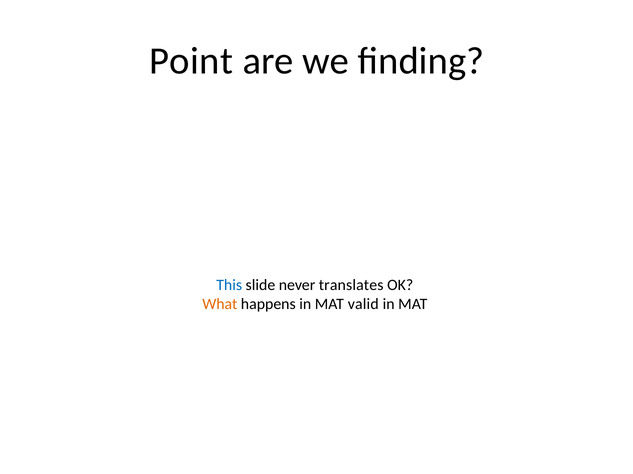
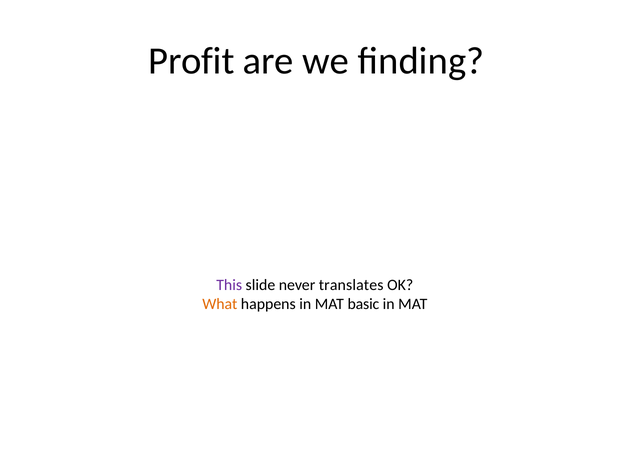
Point: Point -> Profit (191, 61)
This colour: blue -> purple (229, 285)
valid: valid -> basic (363, 304)
